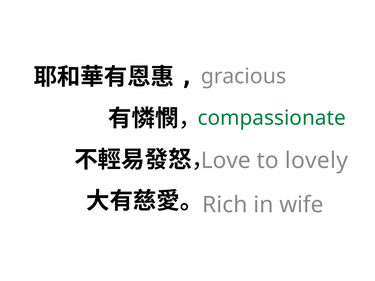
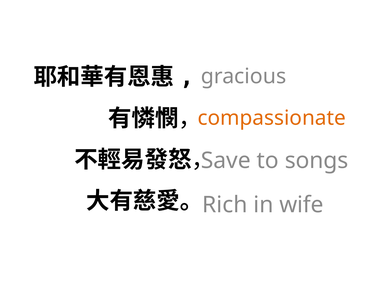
compassionate colour: green -> orange (272, 118)
Love: Love -> Save (226, 161)
lovely: lovely -> songs (317, 161)
